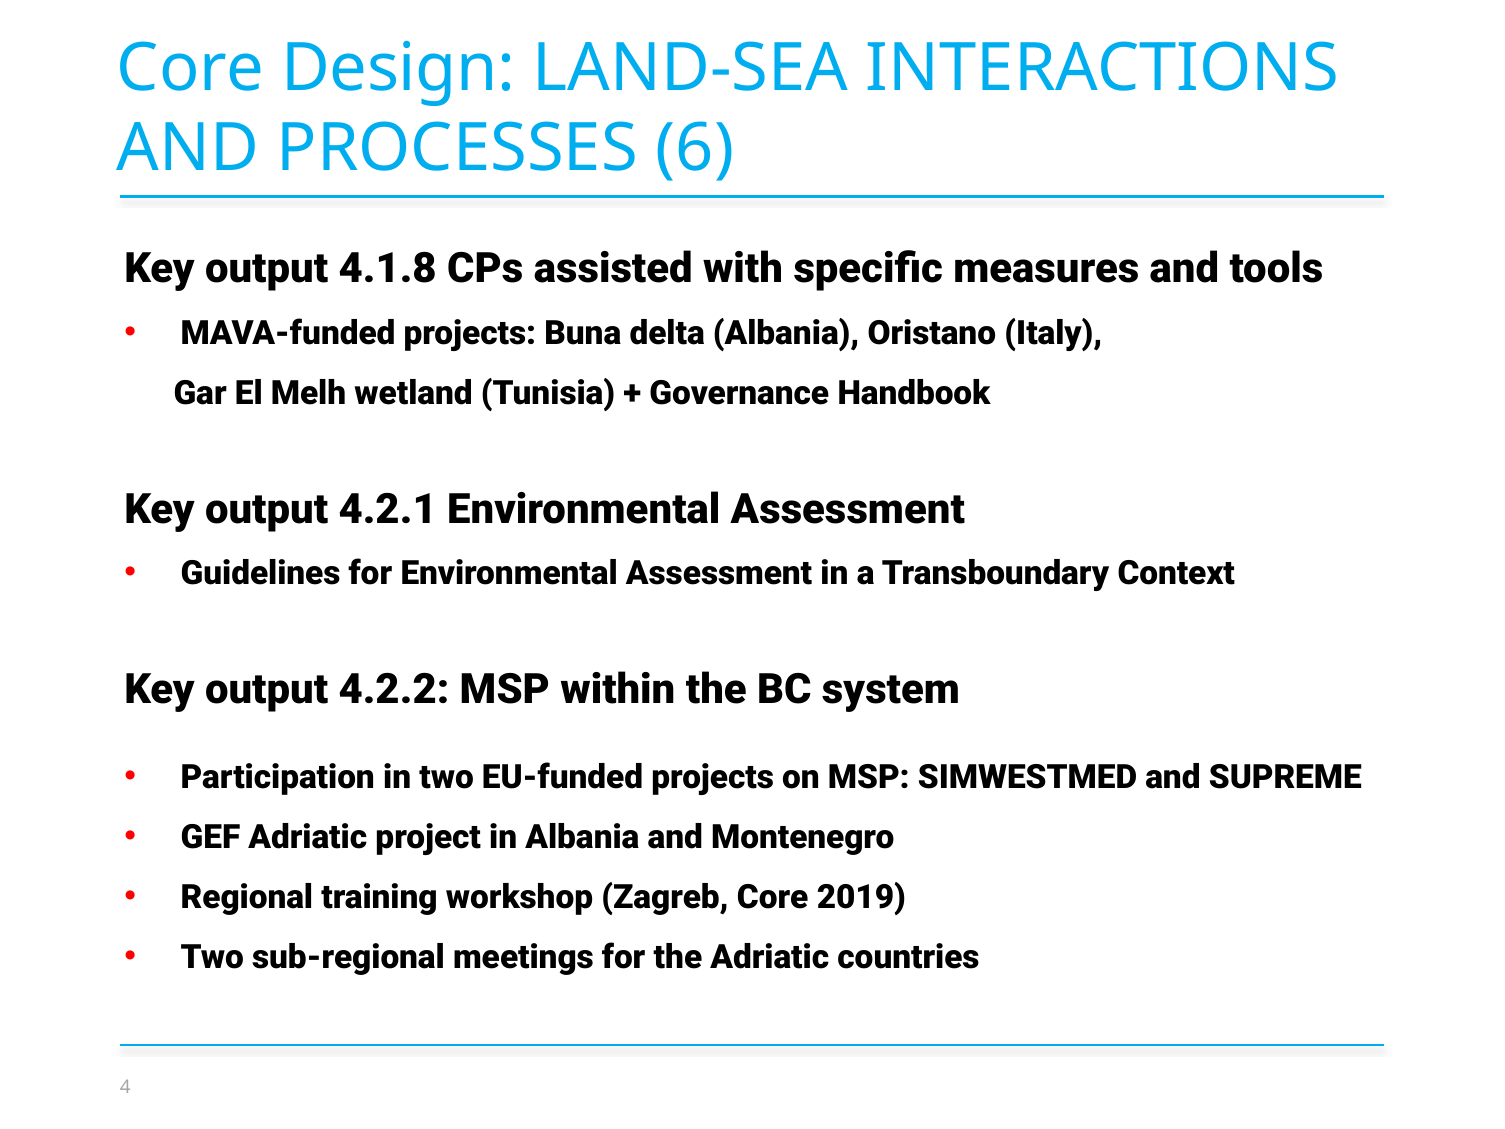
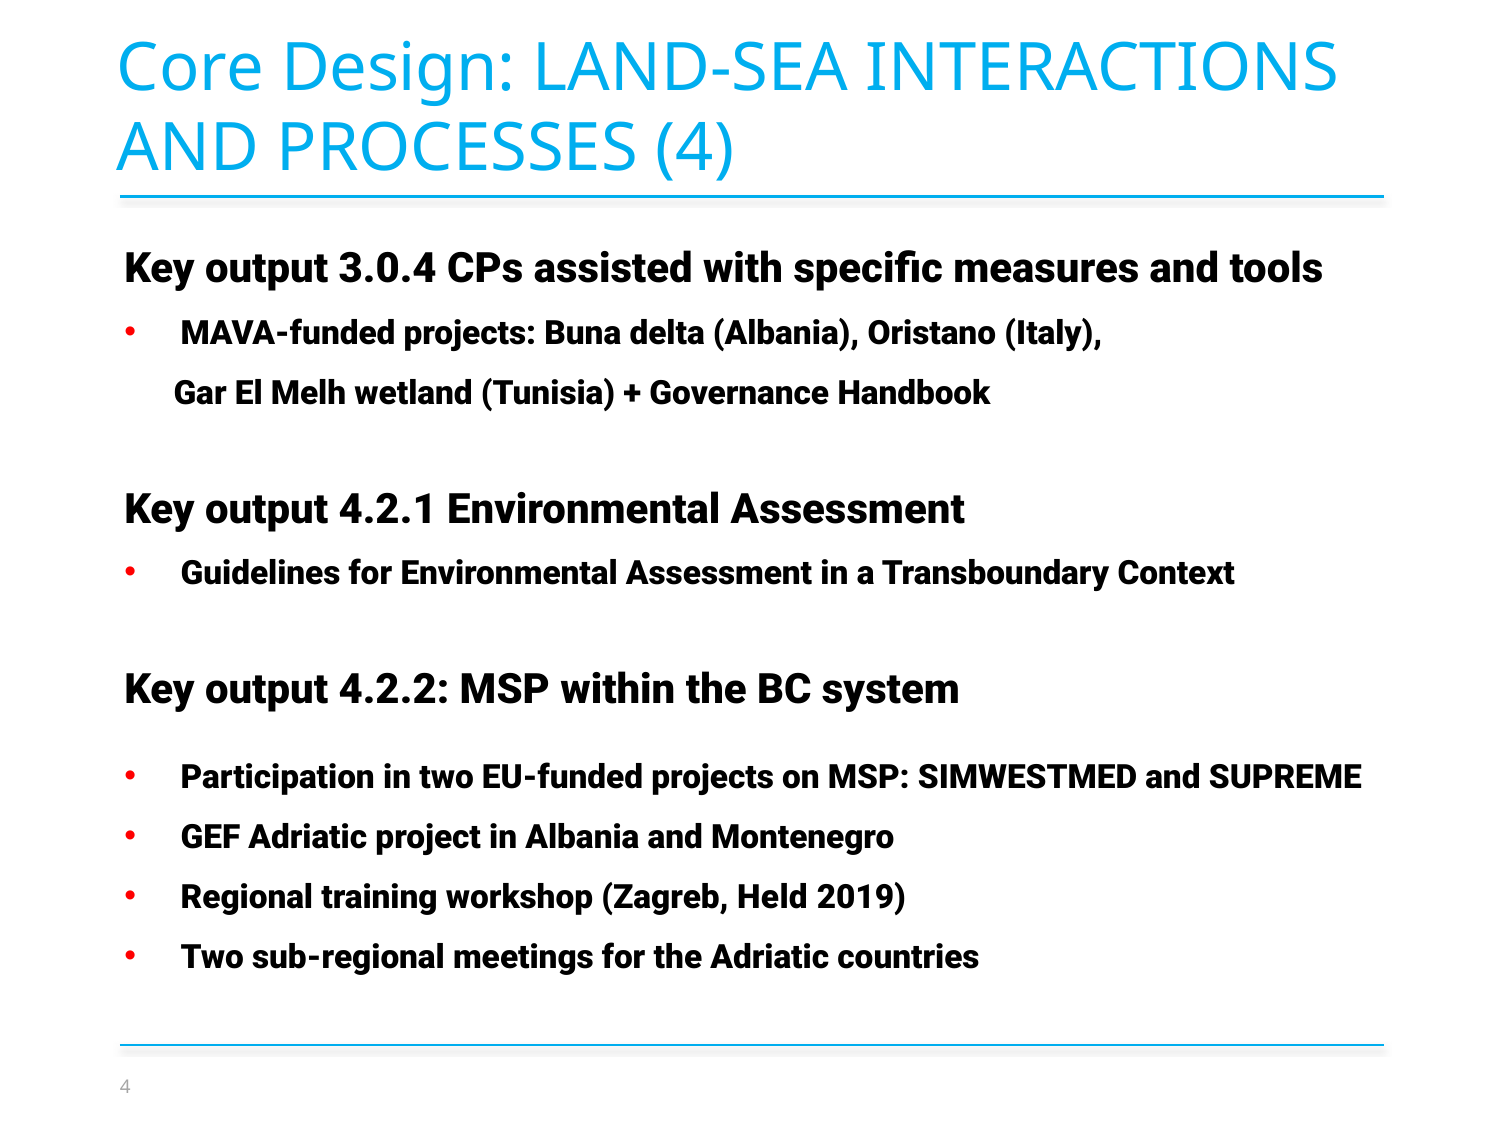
PROCESSES 6: 6 -> 4 (695, 149)
4.1.8: 4.1.8 -> 3.0.4 (388, 268)
Zagreb Core: Core -> Held (772, 897)
